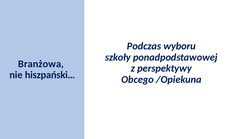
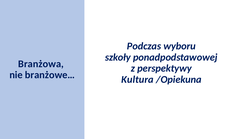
hiszpański…: hiszpański… -> branżowe… (50, 75)
Obcego: Obcego -> Kultura (137, 79)
